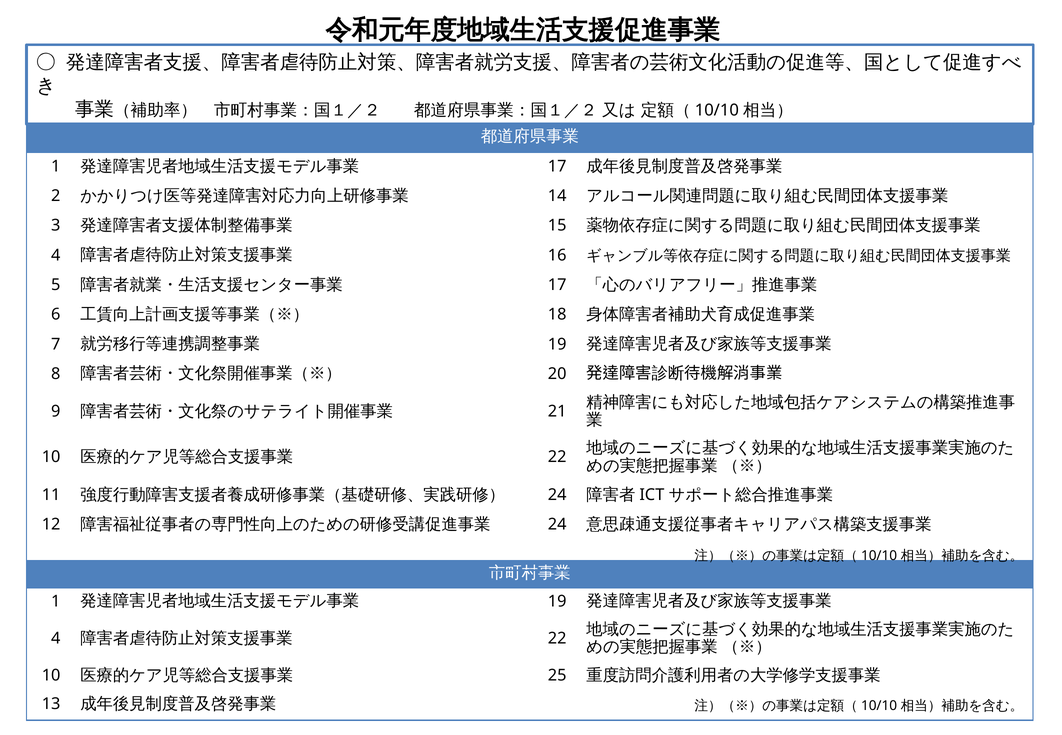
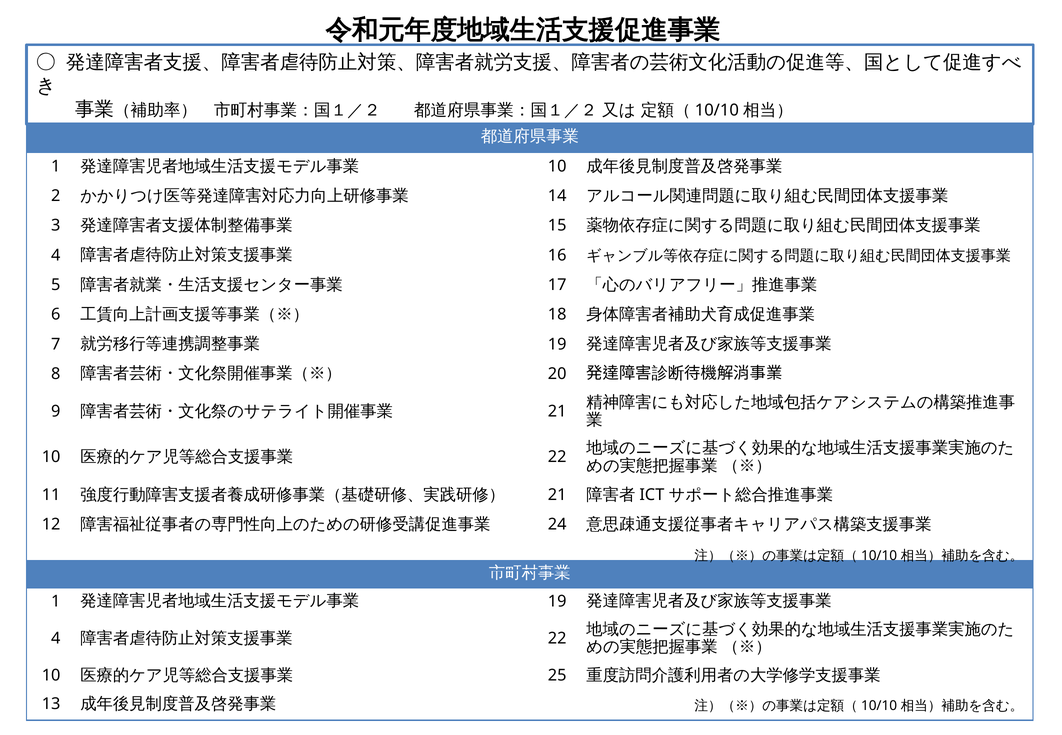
17: 17 -> 10 (557, 166)
24: 24 -> 21 (557, 495)
